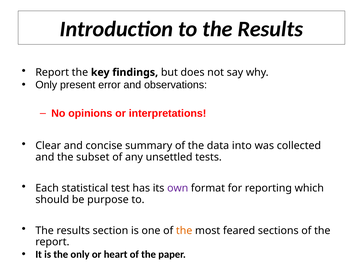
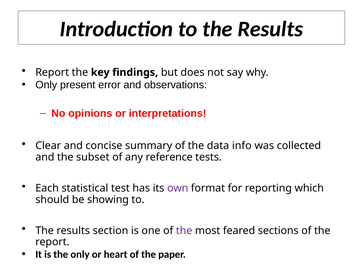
into: into -> info (242, 146)
unsettled: unsettled -> reference (169, 157)
purpose: purpose -> showing (108, 200)
the colour: orange -> purple (184, 231)
